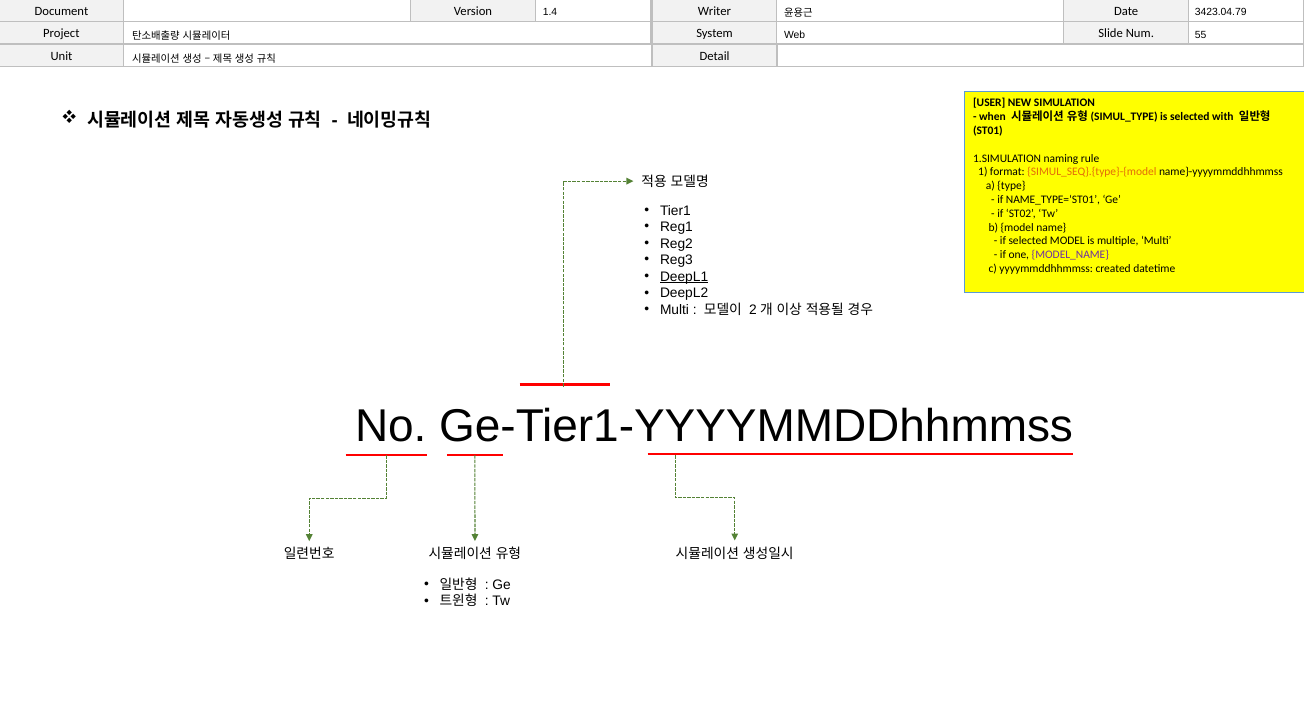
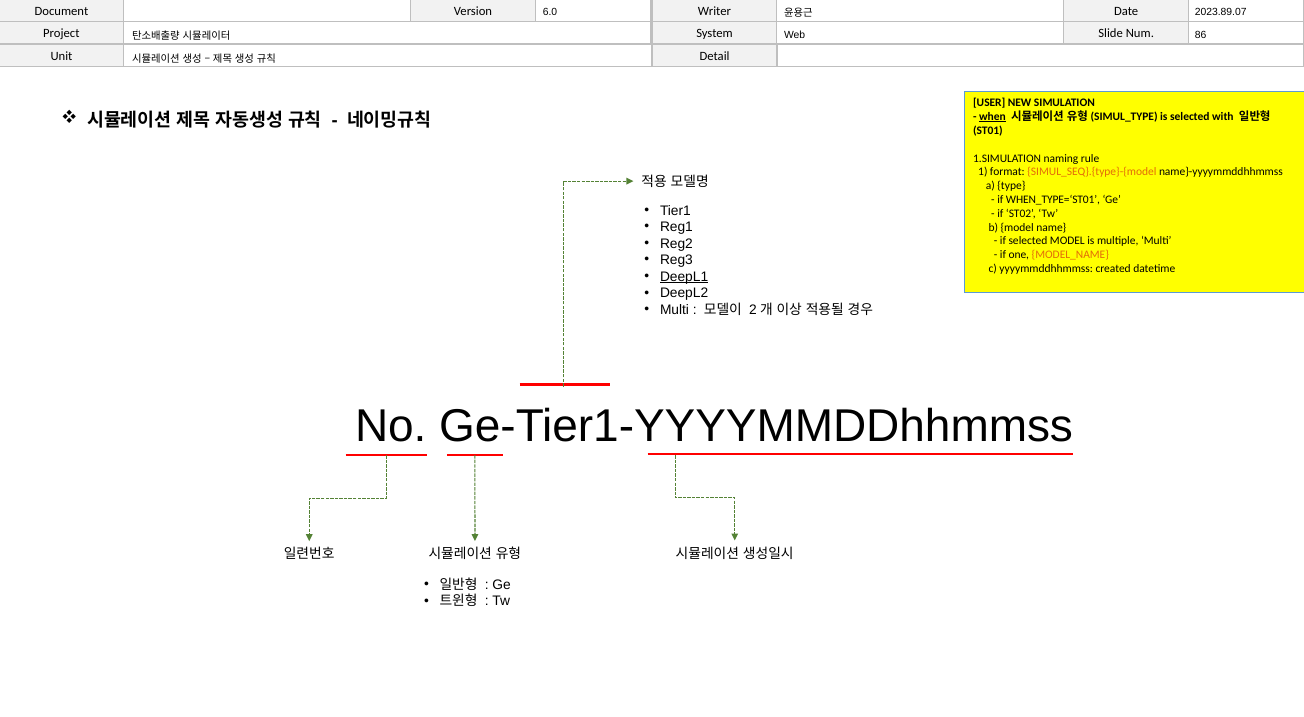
1.4: 1.4 -> 6.0 (550, 12)
3423.04.79: 3423.04.79 -> 2023.89.07 (1221, 12)
55: 55 -> 86 (1201, 35)
when underline: none -> present (992, 117)
NAME_TYPE=‘ST01: NAME_TYPE=‘ST01 -> WHEN_TYPE=‘ST01 (1053, 200)
MODEL_NAME colour: purple -> orange (1070, 255)
